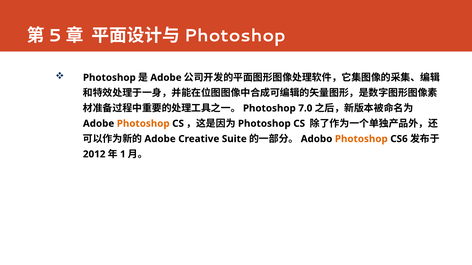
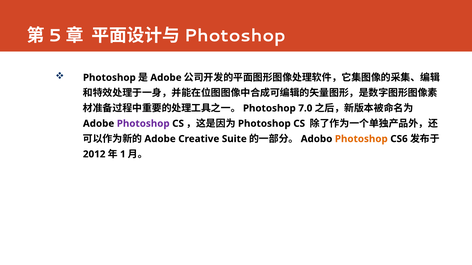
Photoshop colour: orange -> purple (143, 124)
